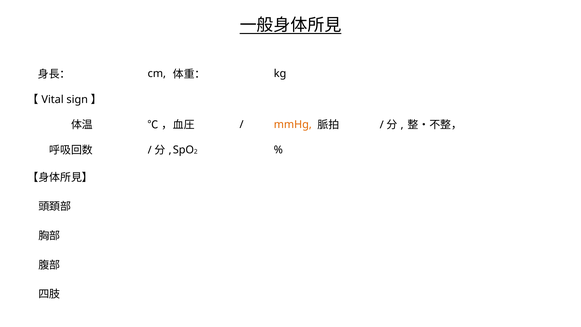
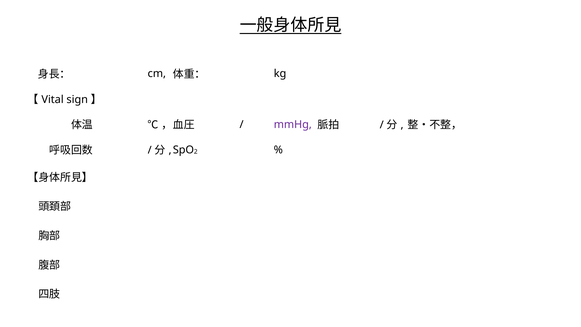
mmHg colour: orange -> purple (293, 124)
